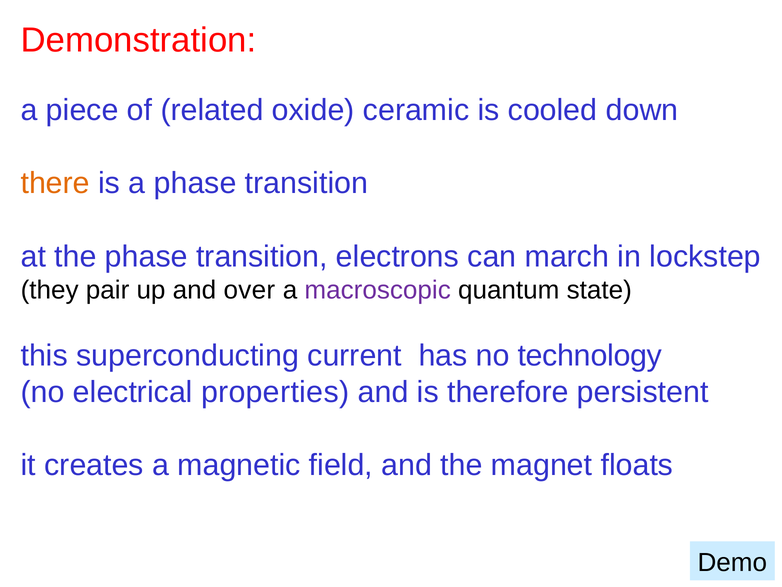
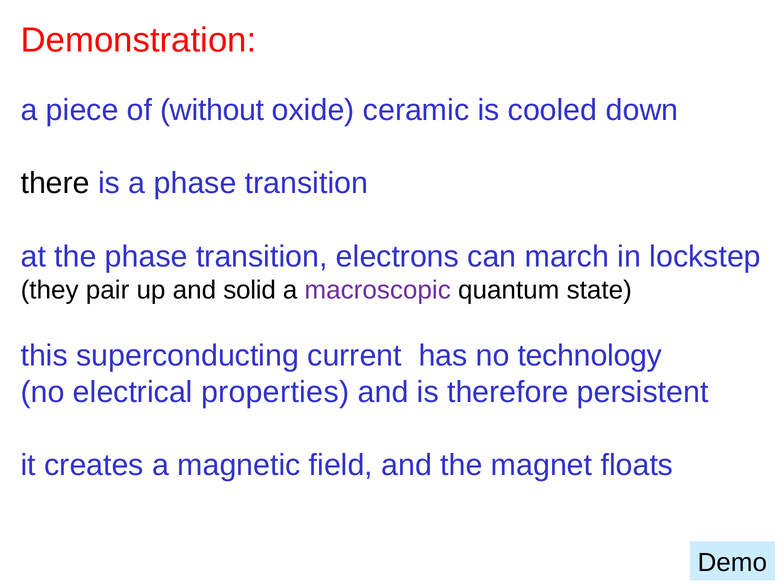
related: related -> without (212, 110)
there colour: orange -> black (55, 183)
over: over -> solid (250, 290)
